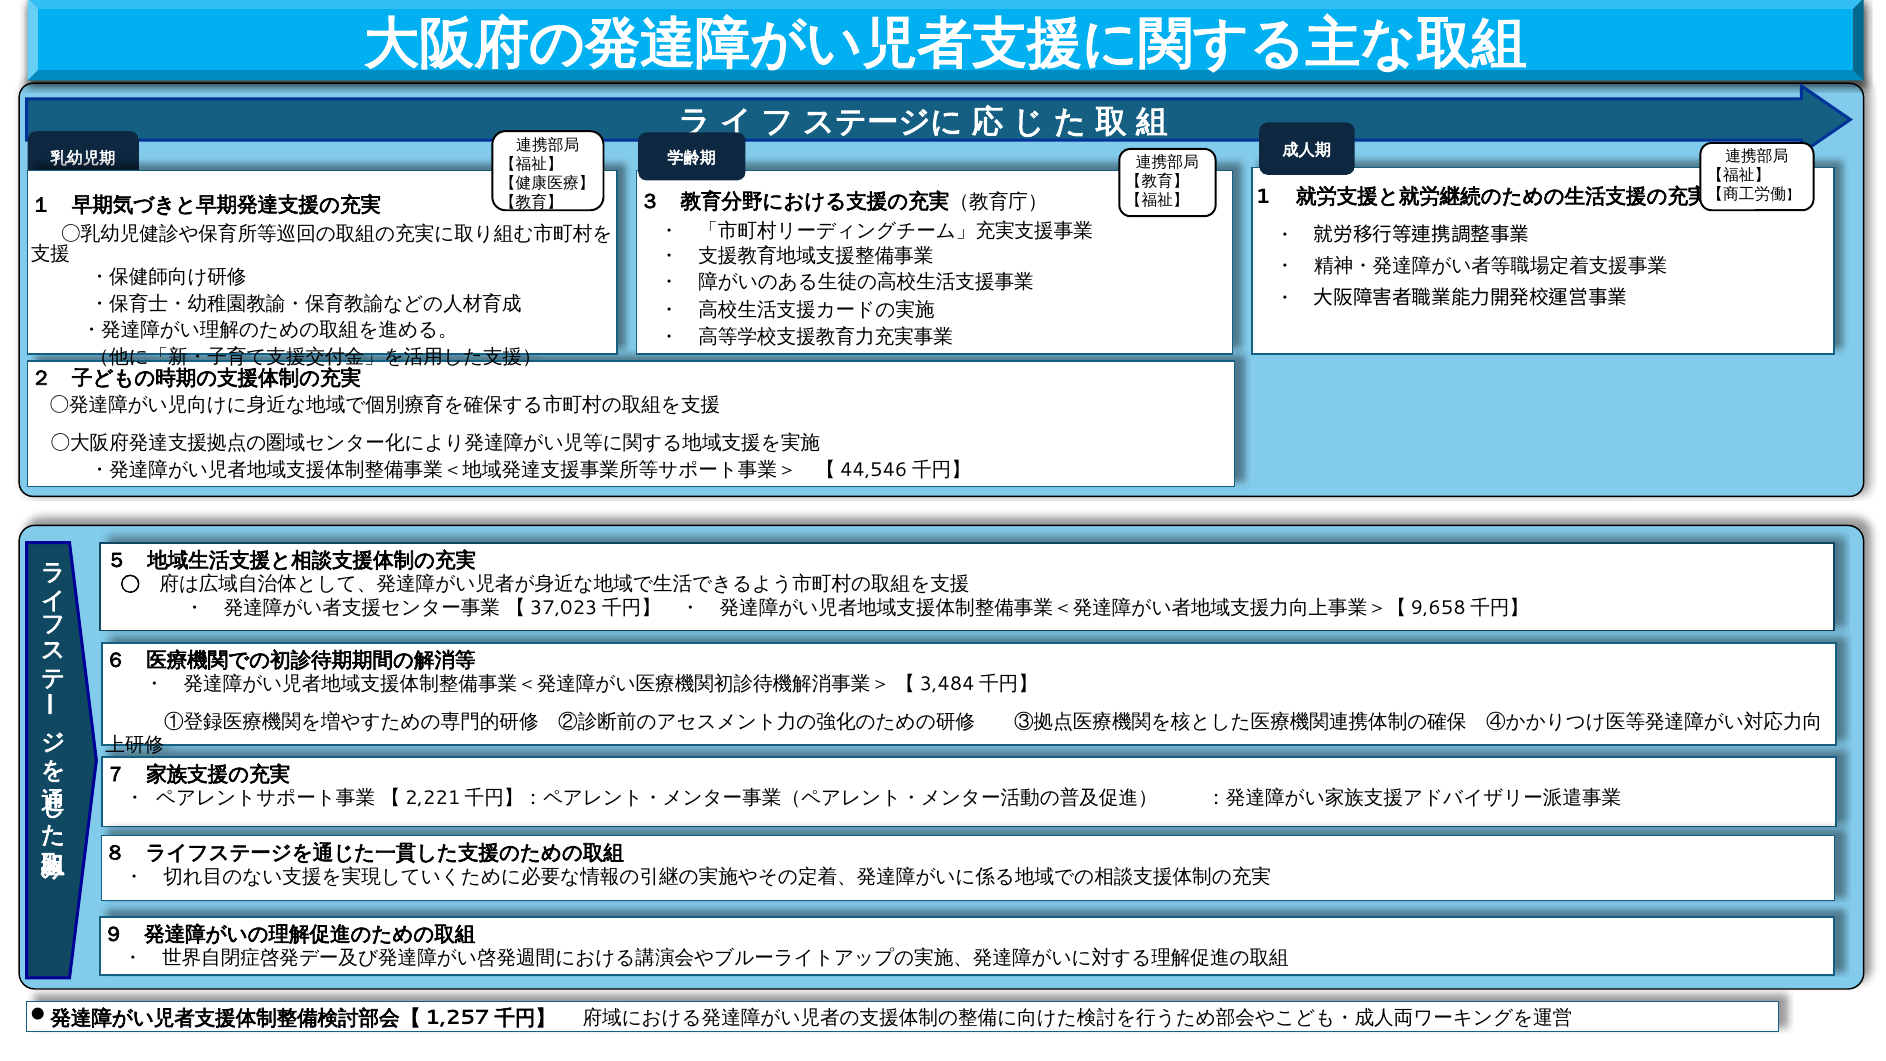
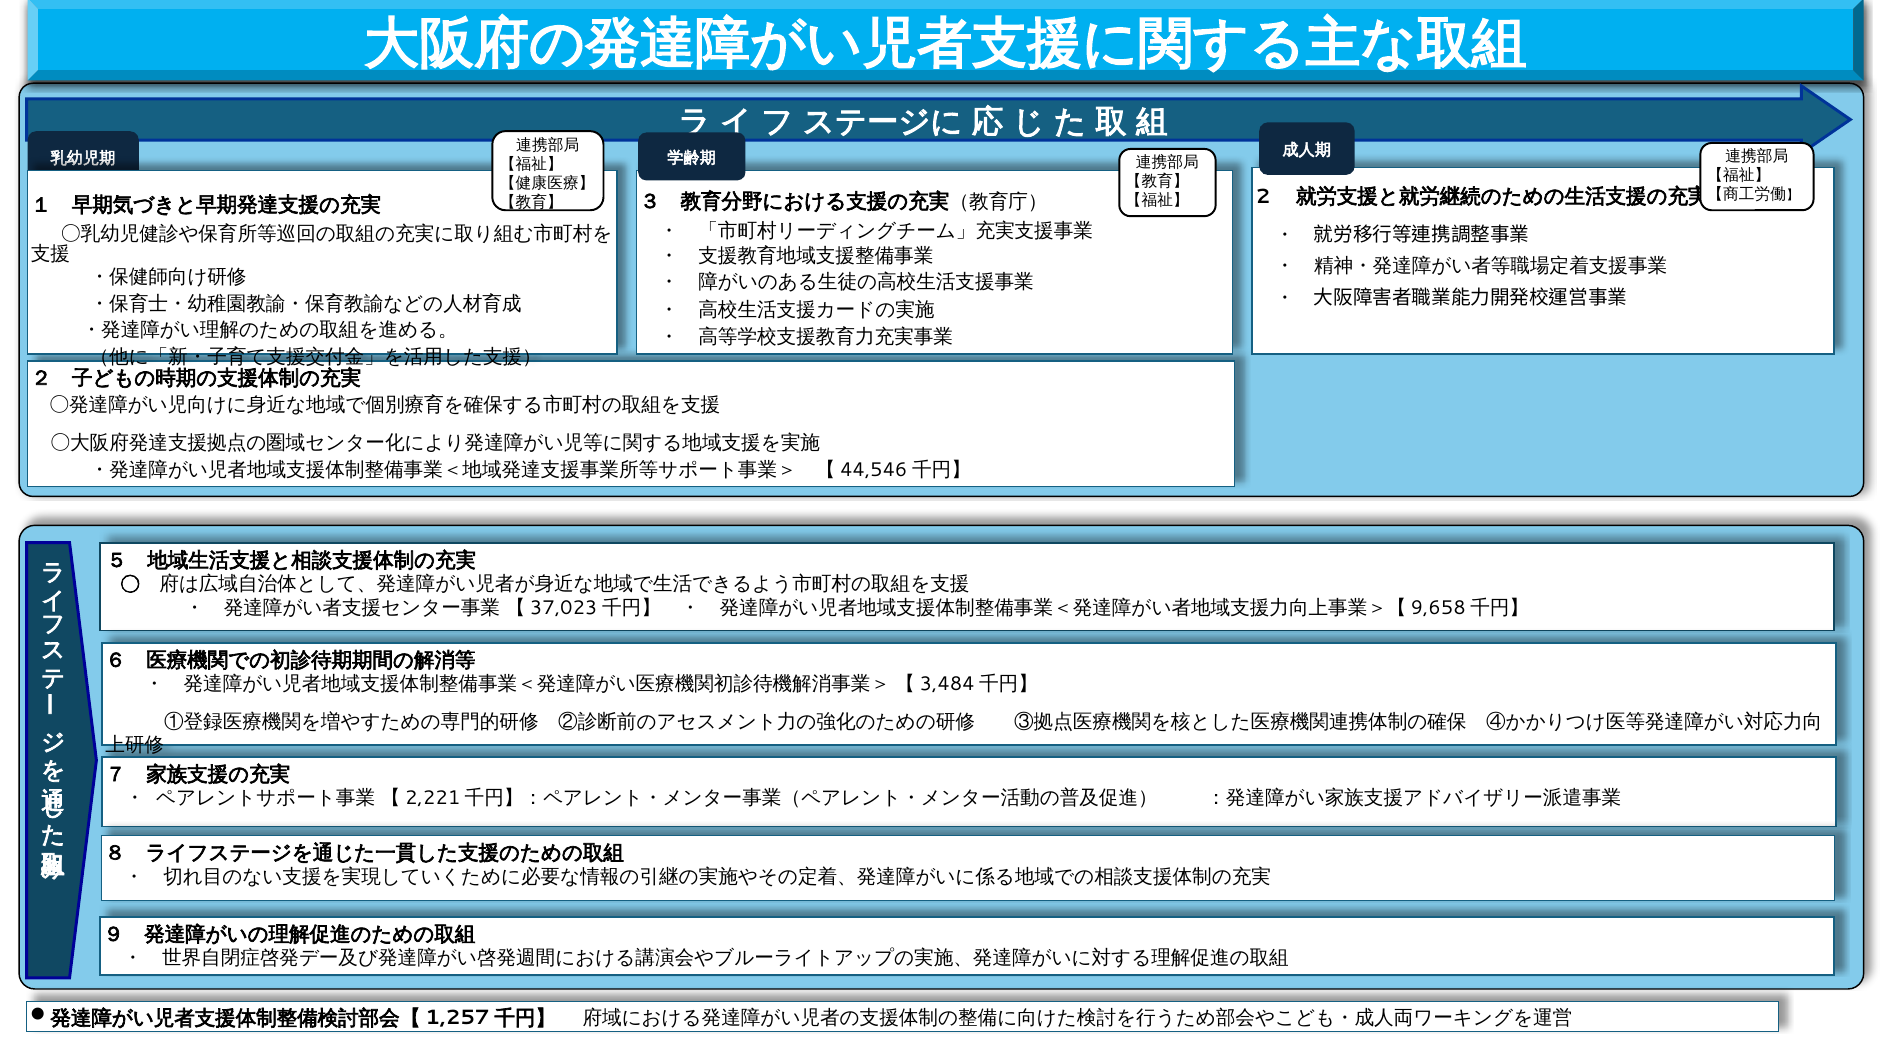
1: 1 -> 2 (1263, 196)
